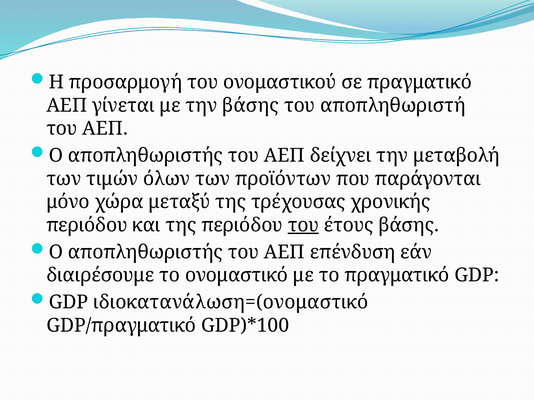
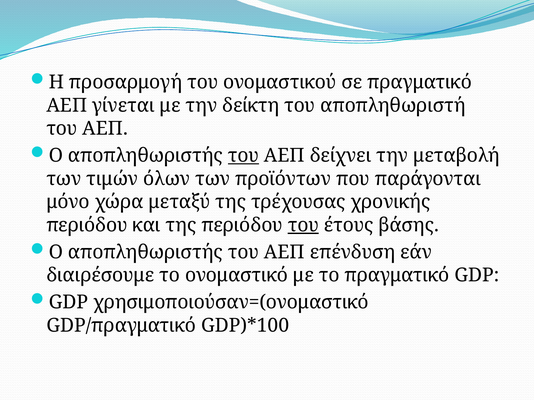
την βάσης: βάσης -> δείκτη (251, 106)
του underline: none -> present (243, 156)
ιδιοκατανάλωση=(ονομαστικό: ιδιοκατανάλωση=(ονομαστικό -> χρησιμοποιούσαν=(ονομαστικό (231, 303)
